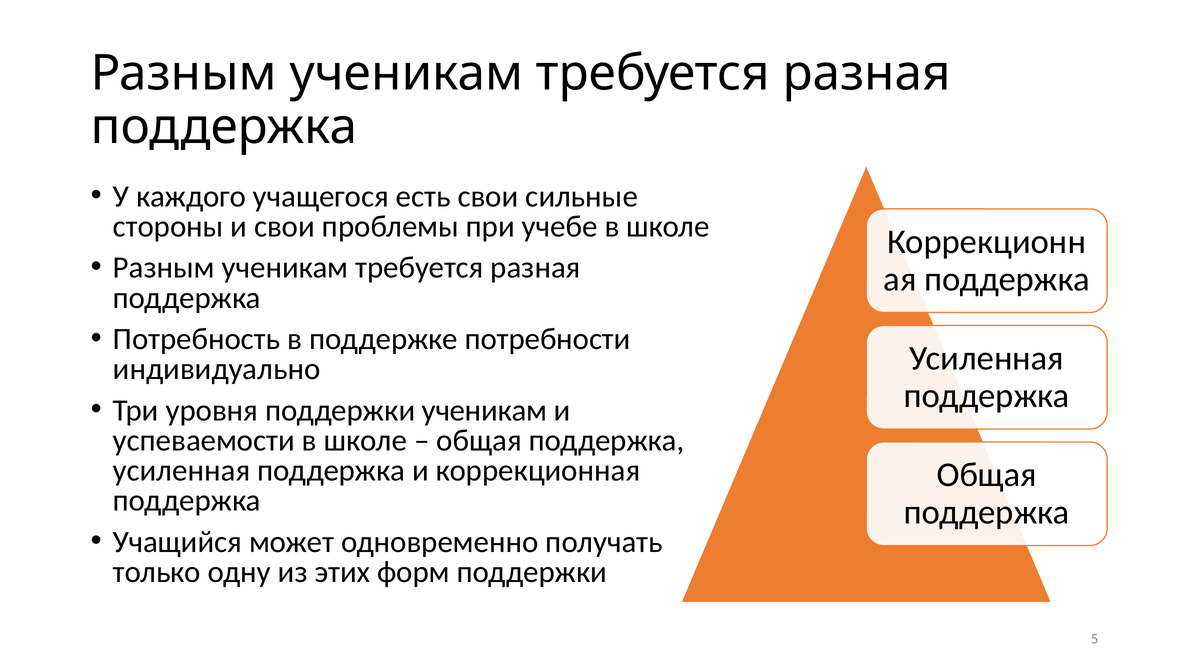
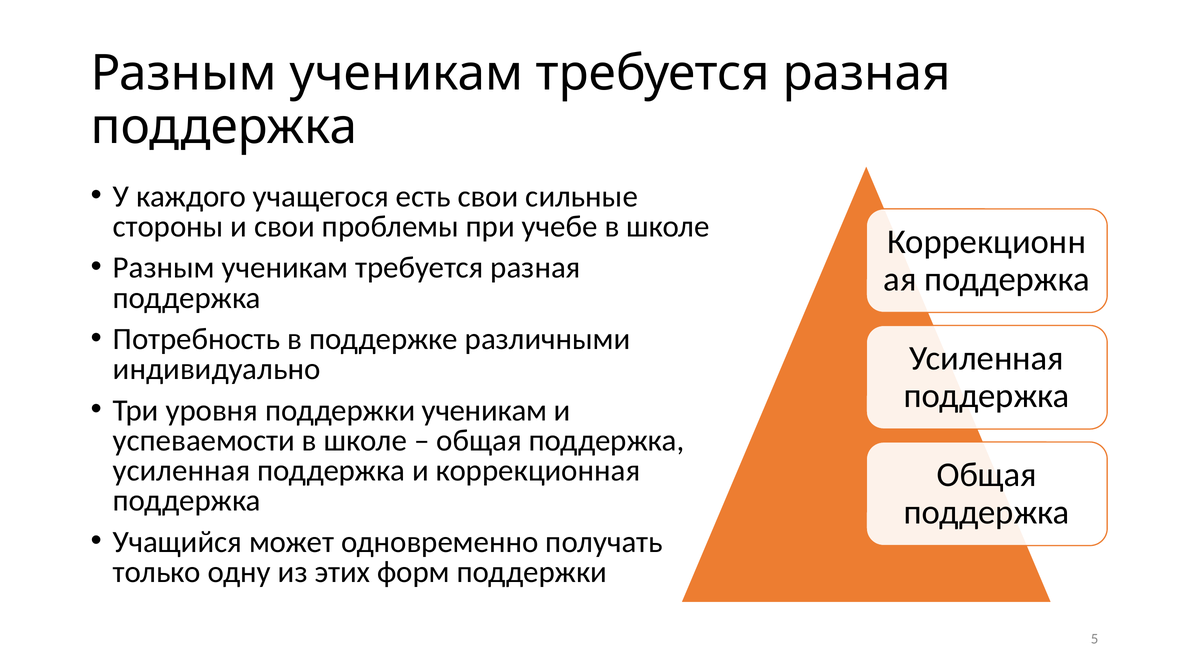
потребности: потребности -> различными (548, 339)
